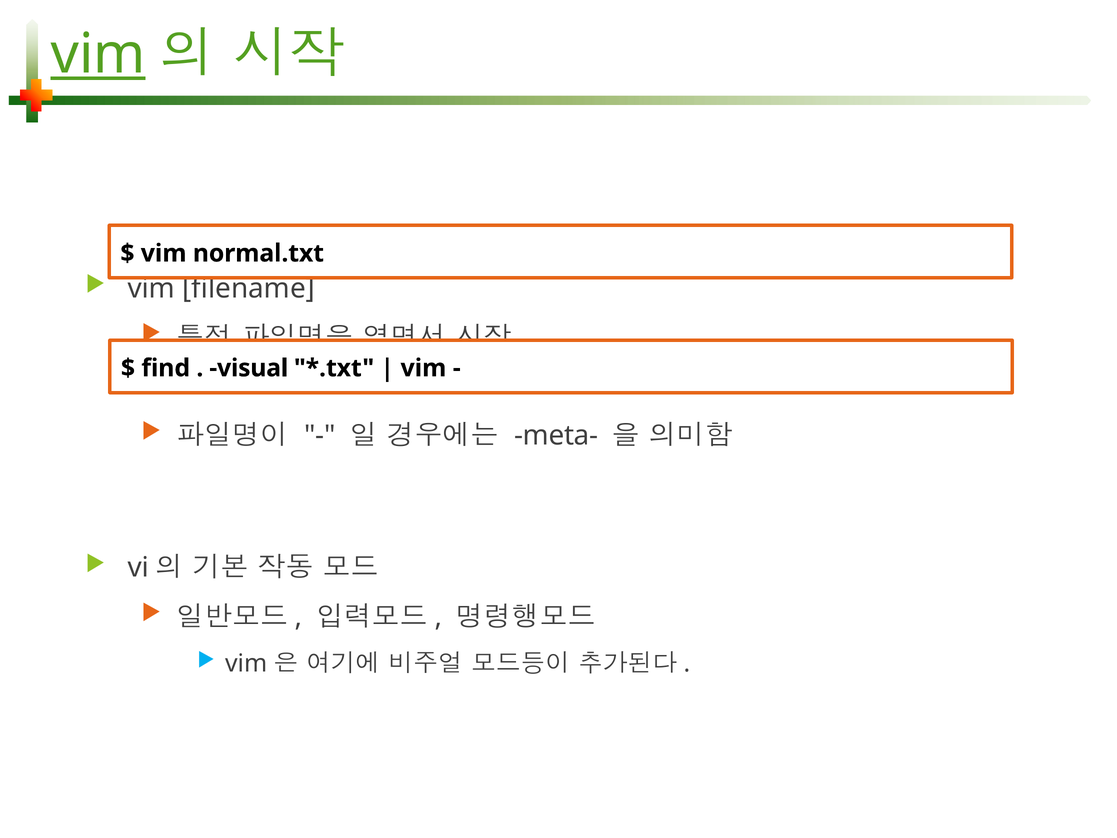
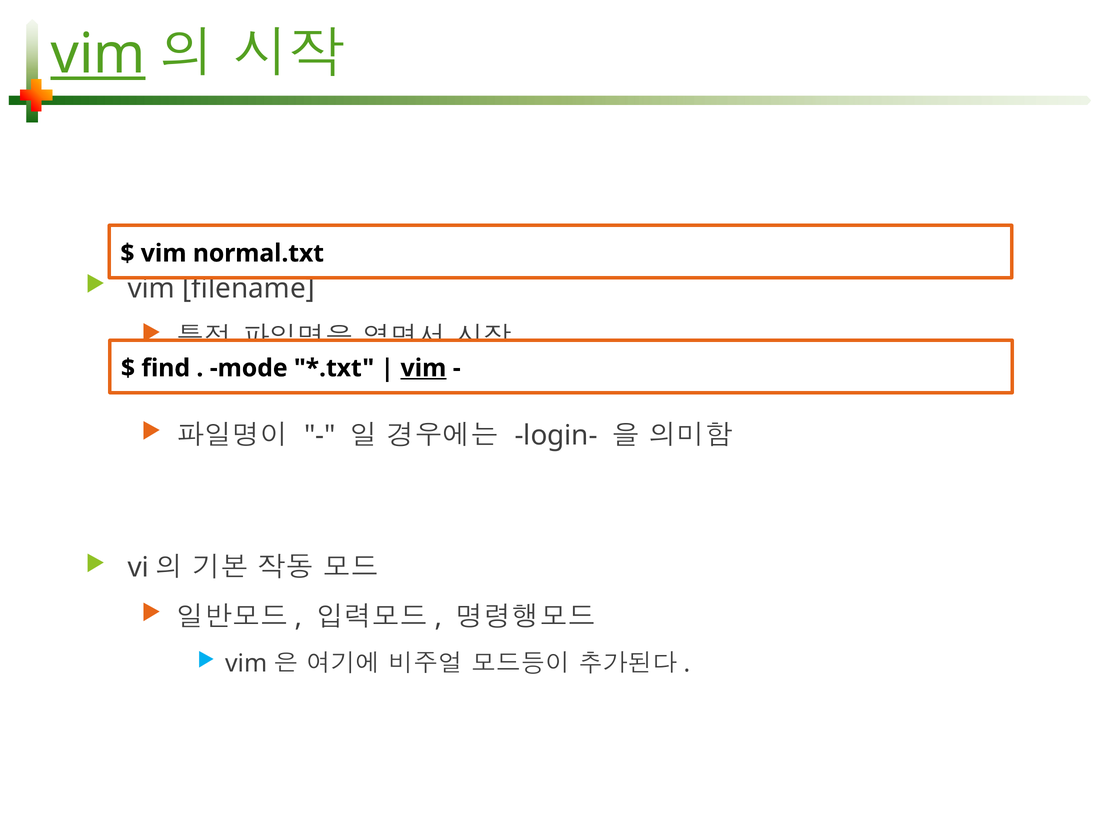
visual: visual -> mode (249, 368)
vim underline: none -> present (423, 368)
meta-: meta- -> login- (556, 435)
